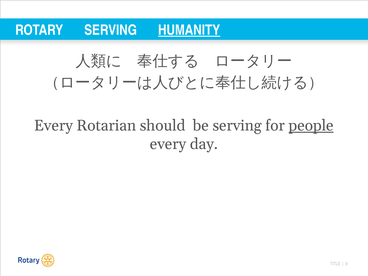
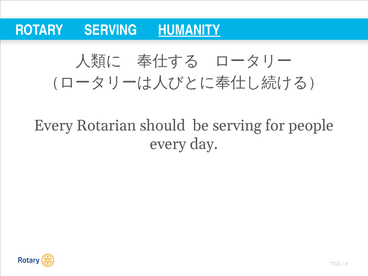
people underline: present -> none (311, 126)
